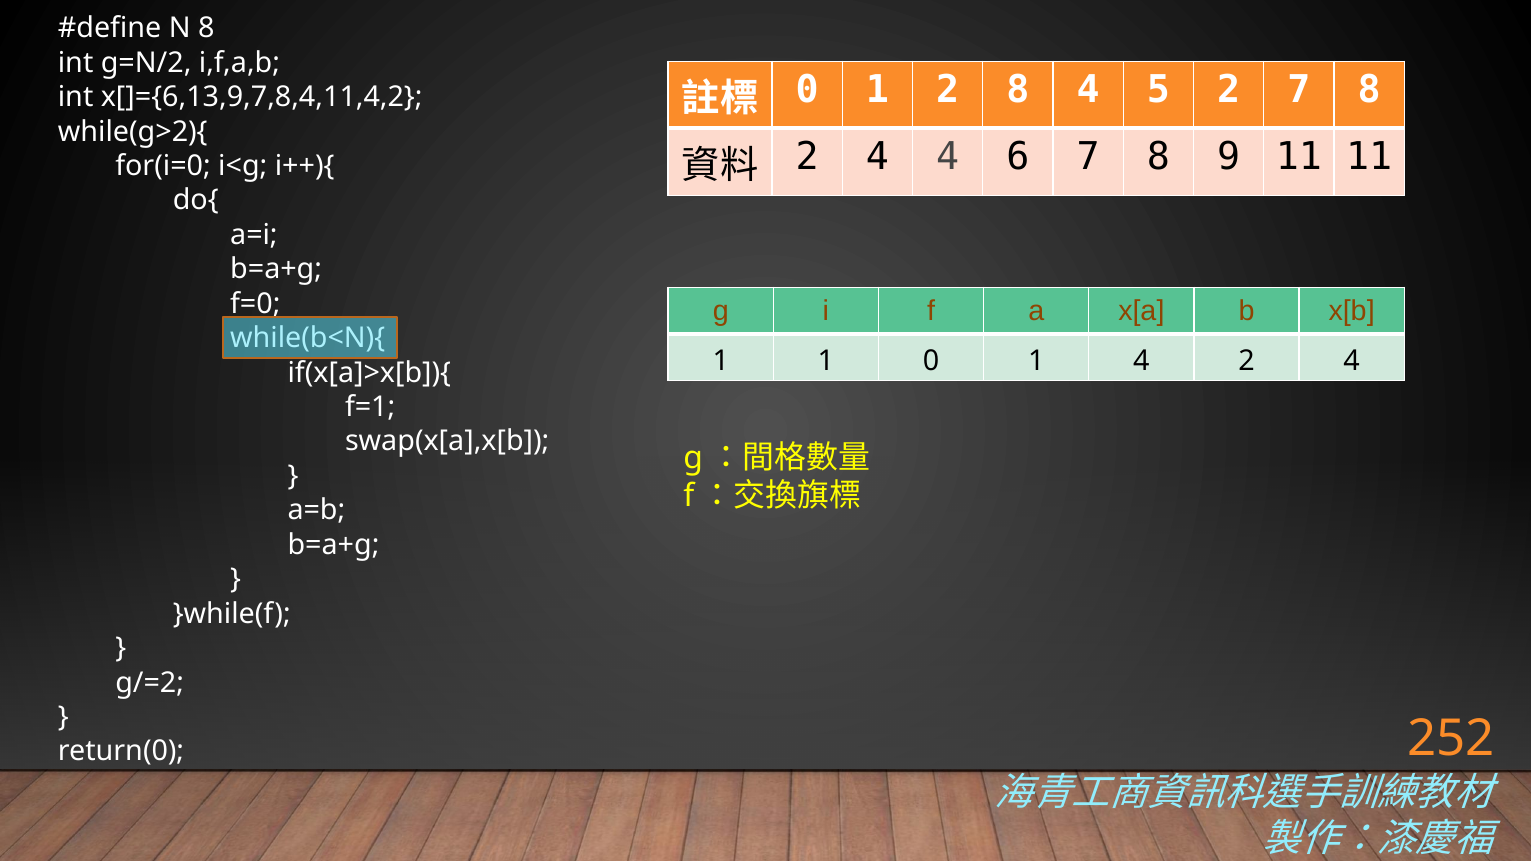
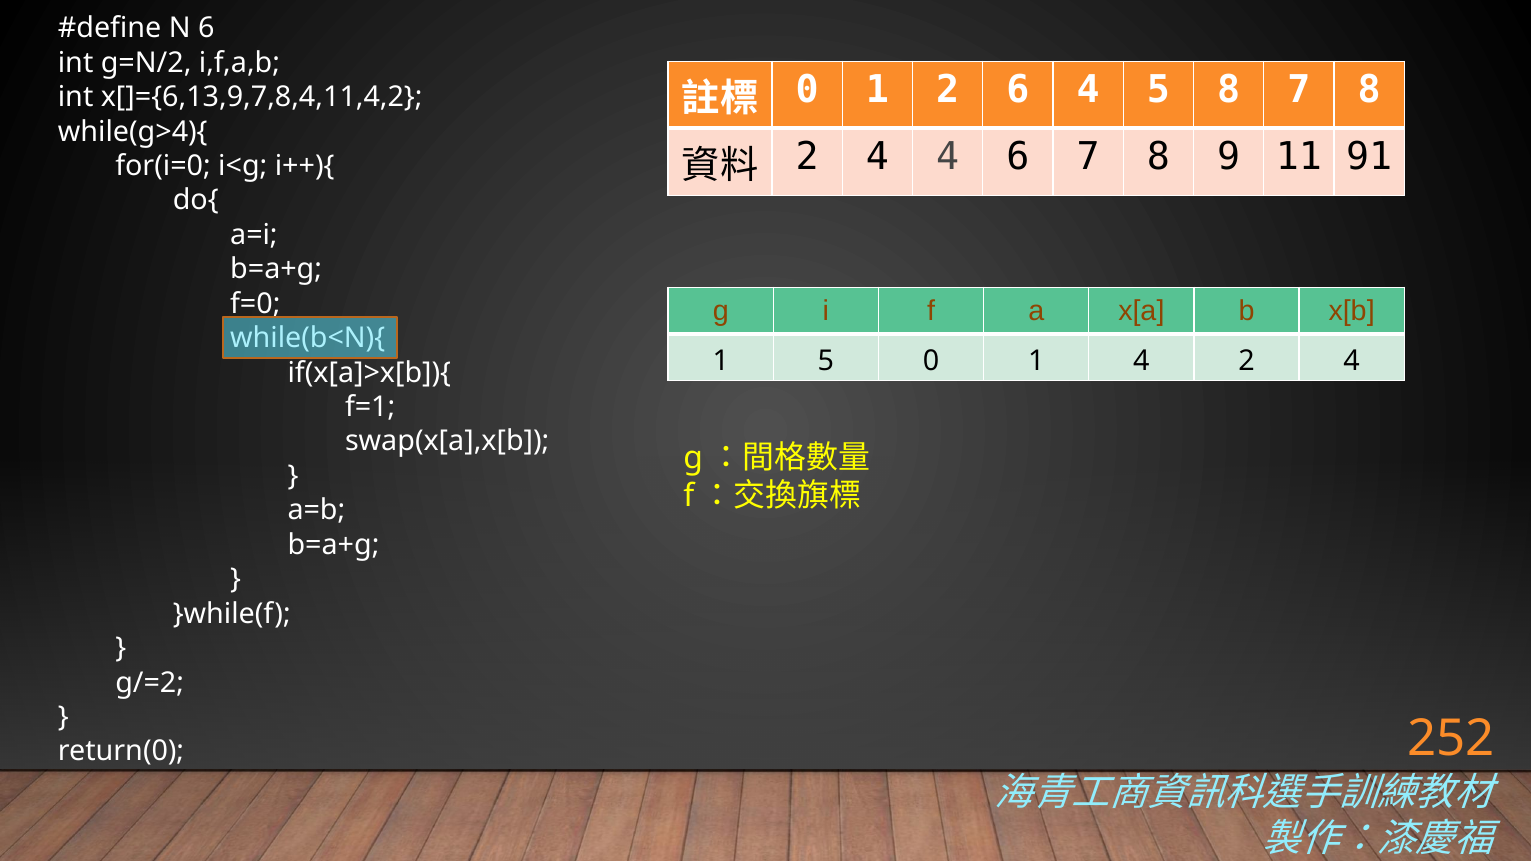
N 8: 8 -> 6 (206, 28)
2 8: 8 -> 6 (1018, 90)
5 2: 2 -> 8 (1229, 90)
while(g>2){: while(g>2){ -> while(g>4){ (133, 132)
11 11: 11 -> 91 (1369, 157)
1 1: 1 -> 5 (826, 361)
